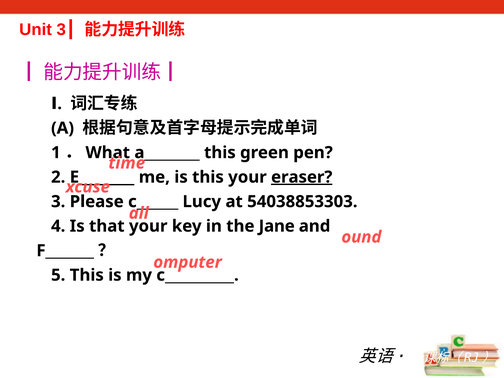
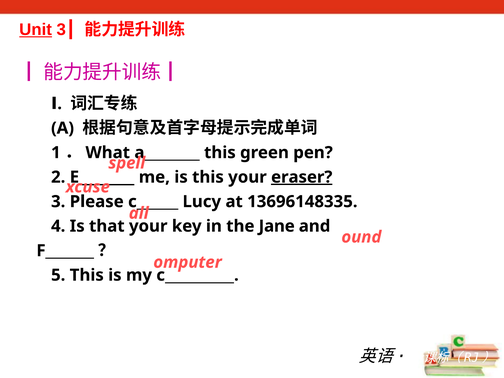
Unit underline: none -> present (36, 30)
time: time -> spell (127, 163)
54038853303: 54038853303 -> 13696148335 (302, 202)
